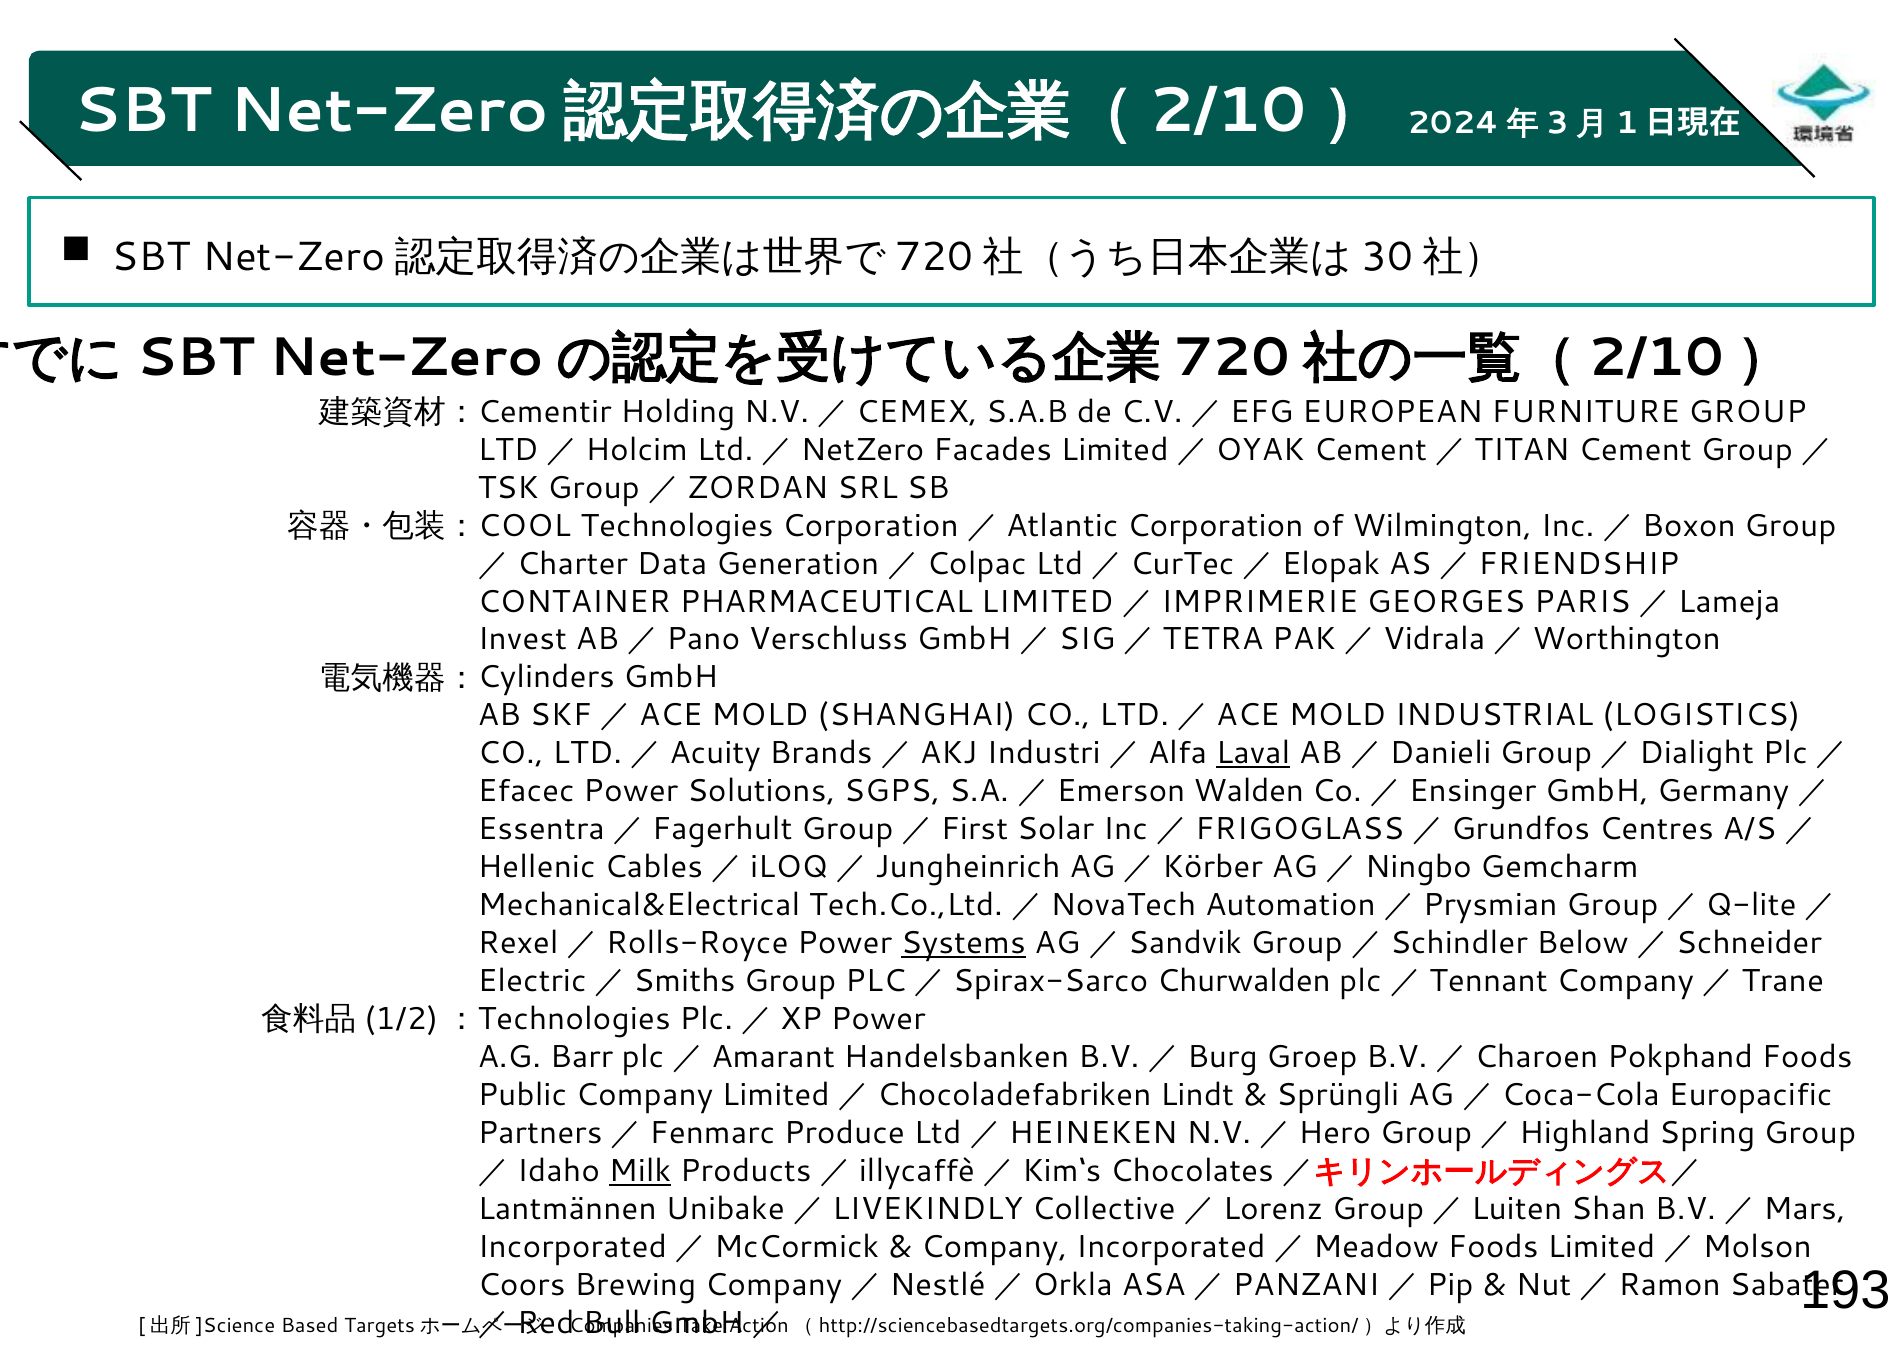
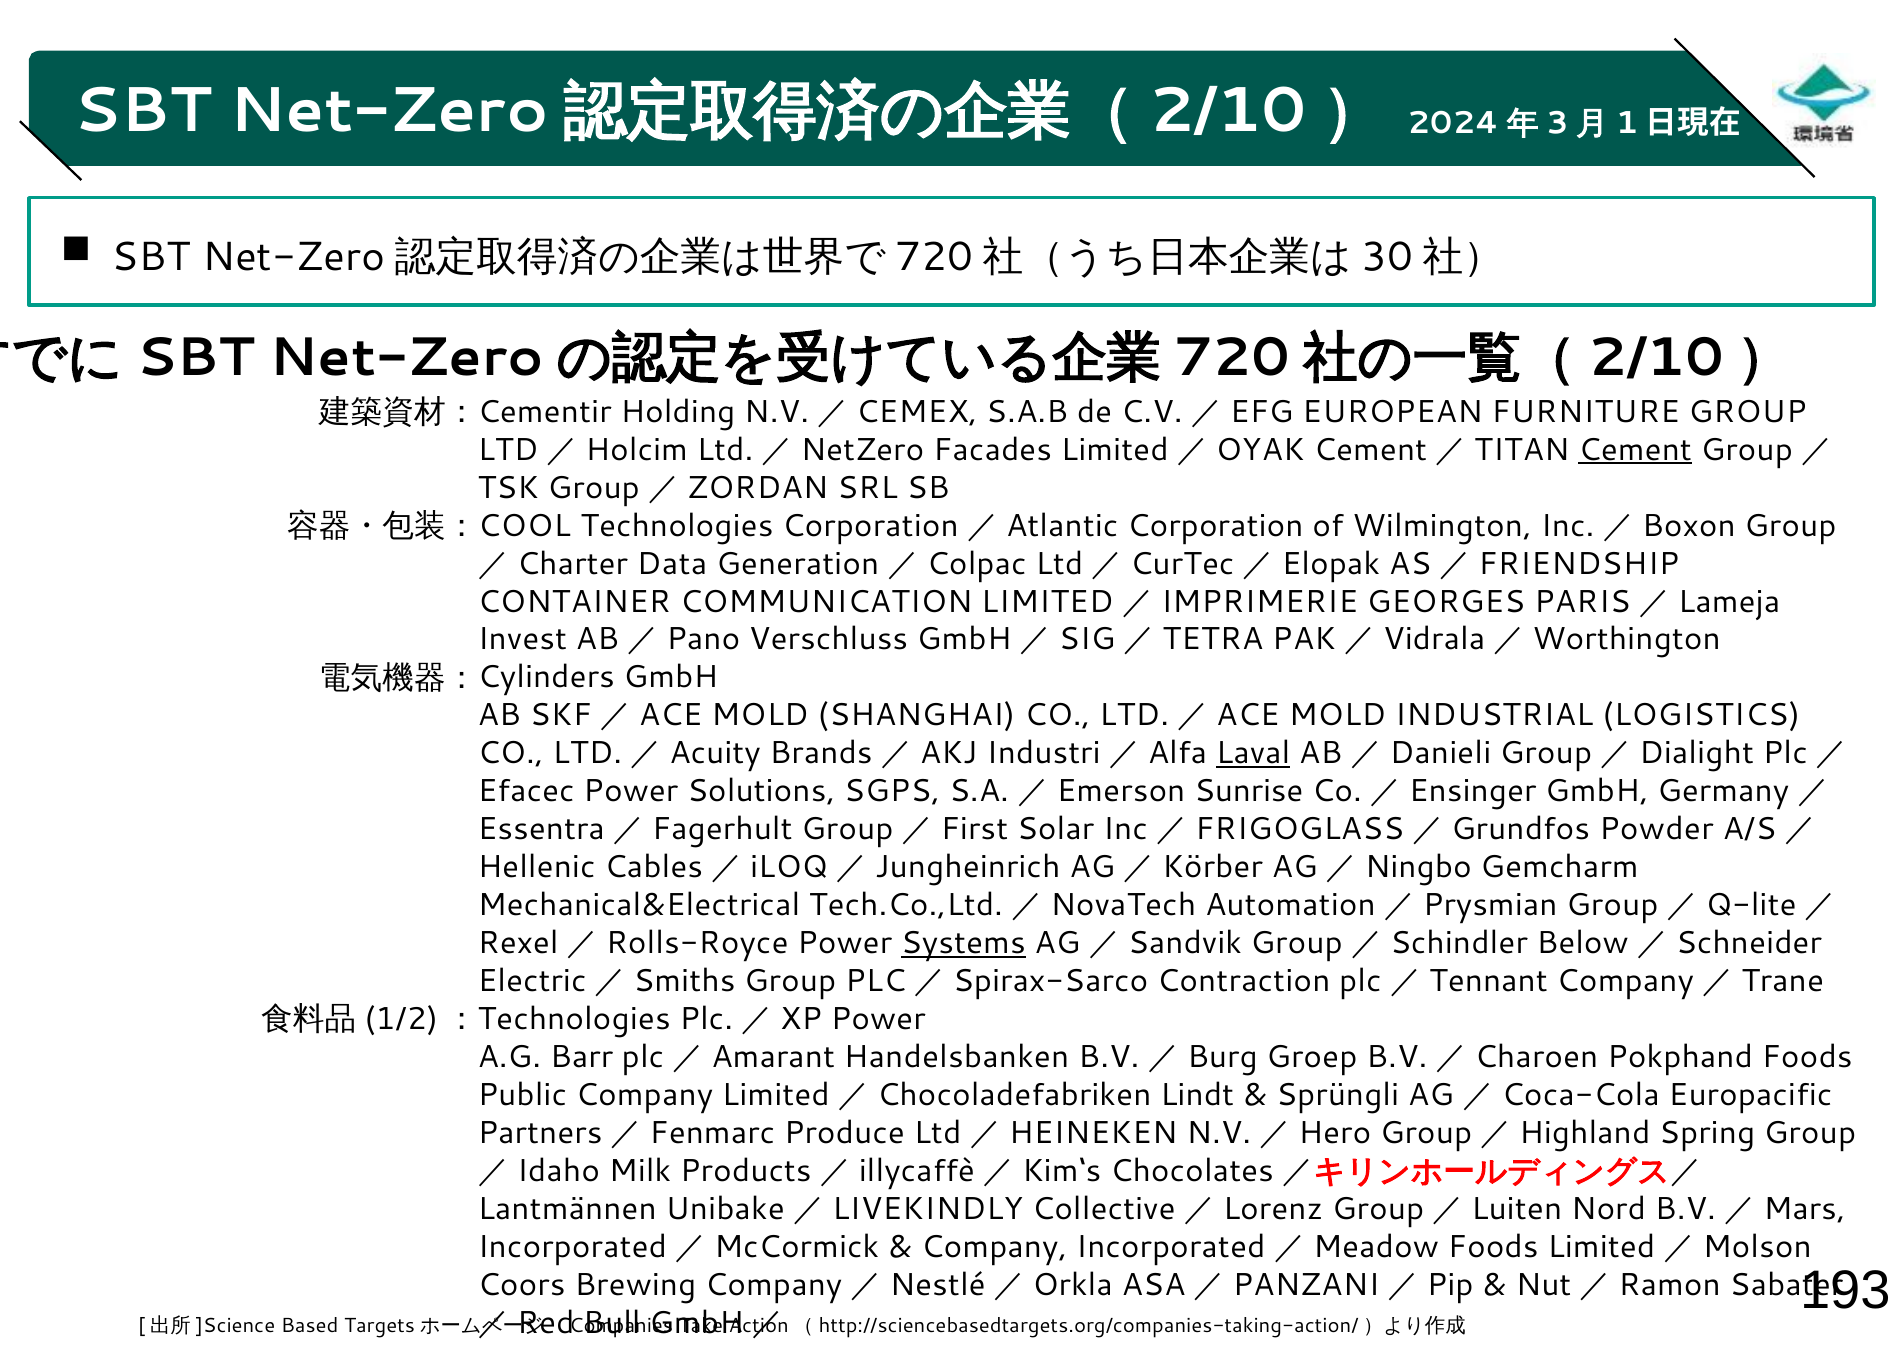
Cement underline: none -> present (1635, 450)
PHARMACEUTICAL: PHARMACEUTICAL -> COMMUNICATION (826, 602)
Walden: Walden -> Sunrise (1249, 792)
Centres: Centres -> Powder (1656, 830)
Churwalden: Churwalden -> Contraction (1244, 982)
Milk underline: present -> none (640, 1172)
Shan: Shan -> Nord (1608, 1210)
